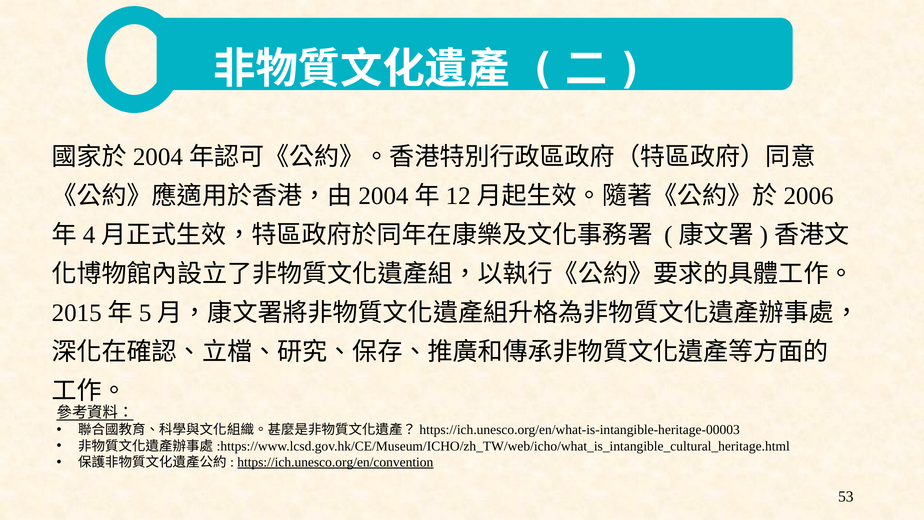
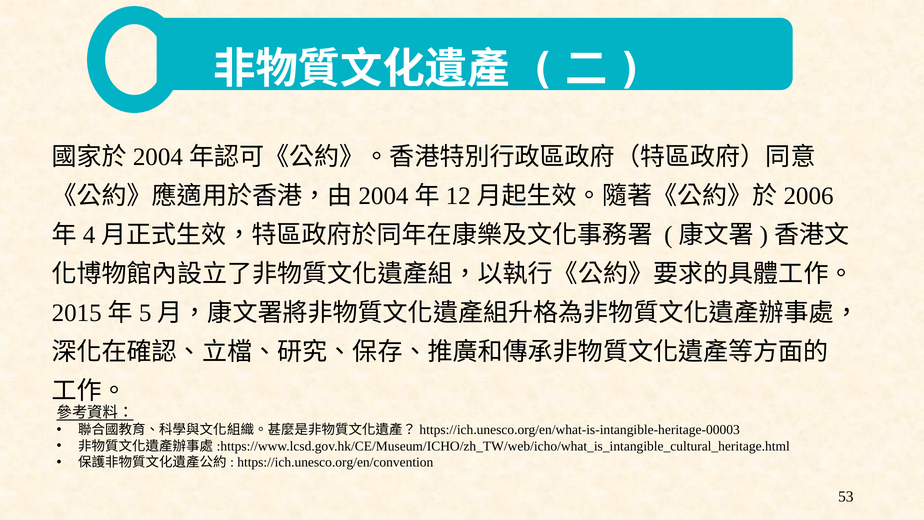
https://ich.unesco.org/en/convention underline: present -> none (335, 462)
